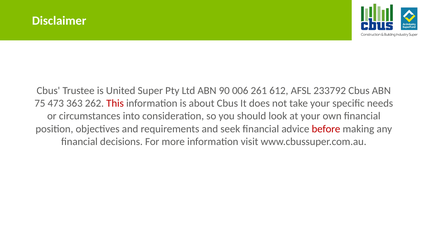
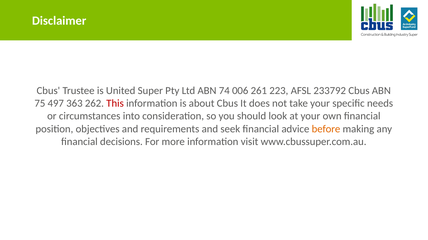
90: 90 -> 74 (224, 91)
612: 612 -> 223 (279, 91)
473: 473 -> 497 (56, 104)
before colour: red -> orange (326, 129)
